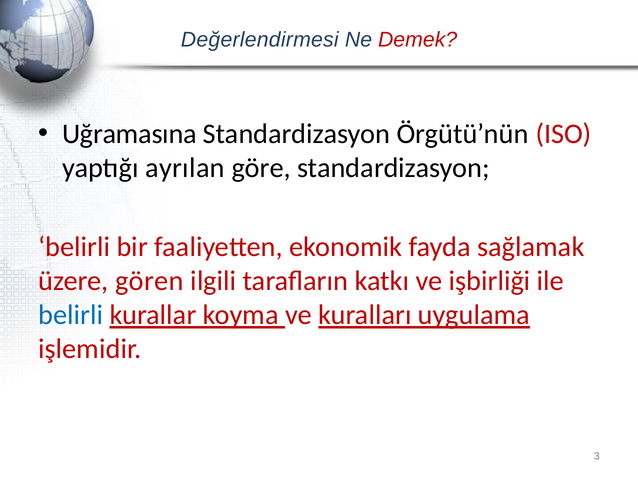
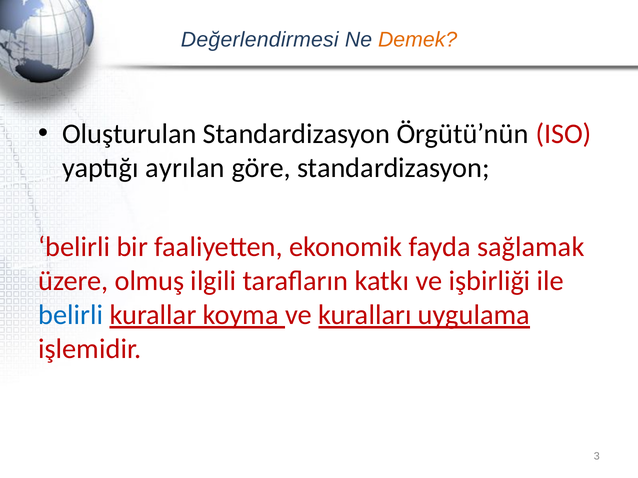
Demek colour: red -> orange (418, 40)
Uğramasına: Uğramasına -> Oluşturulan (129, 134)
gören: gören -> olmuş (150, 281)
